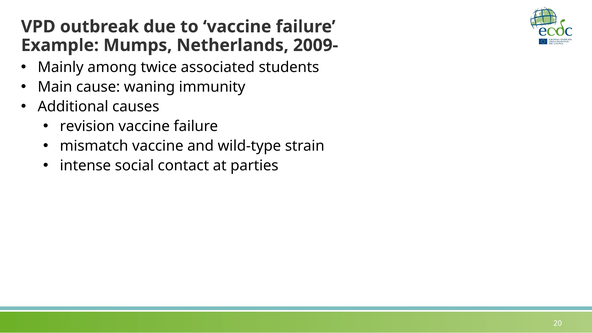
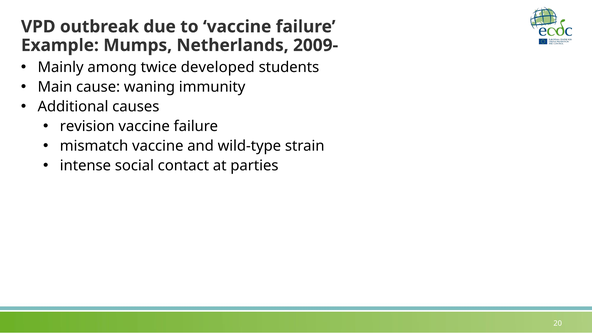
associated: associated -> developed (218, 67)
